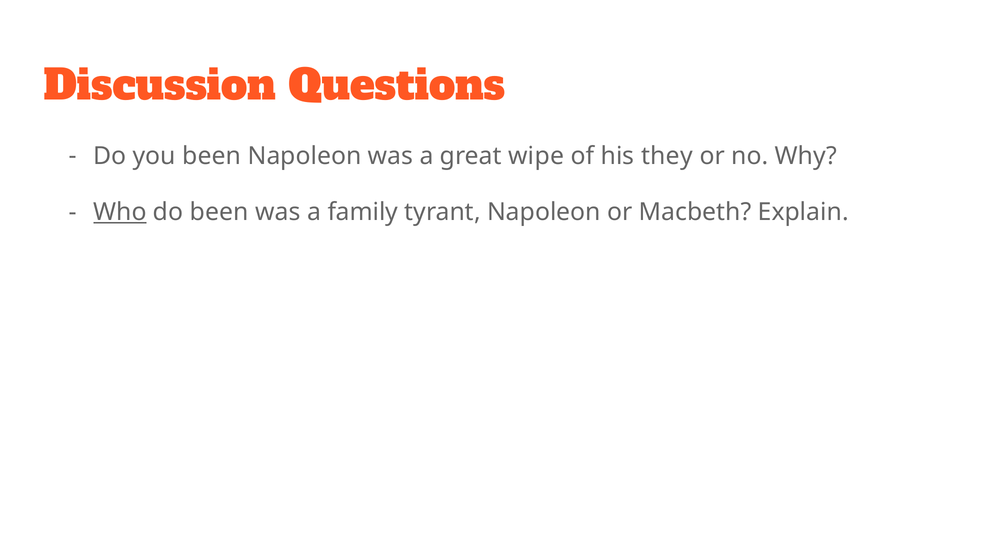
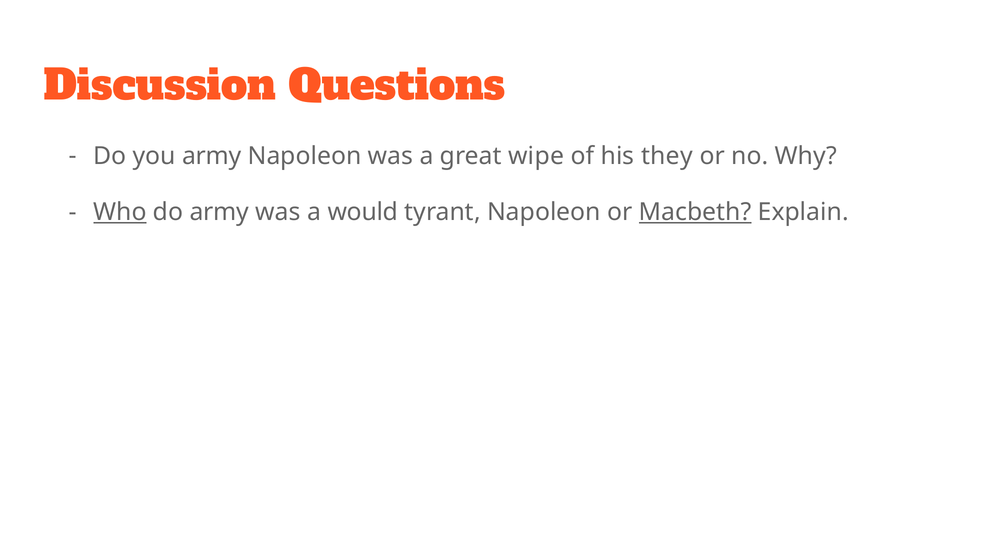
you been: been -> army (212, 156)
do been: been -> army (219, 212)
family: family -> would (363, 212)
Macbeth underline: none -> present (695, 212)
